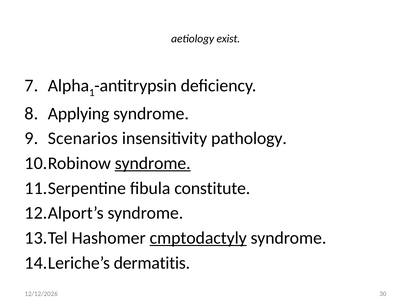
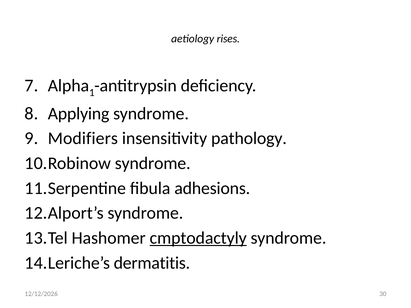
exist: exist -> rises (228, 39)
Scenarios: Scenarios -> Modifiers (83, 139)
syndrome underline: present -> none (153, 163)
constitute: constitute -> adhesions (212, 188)
